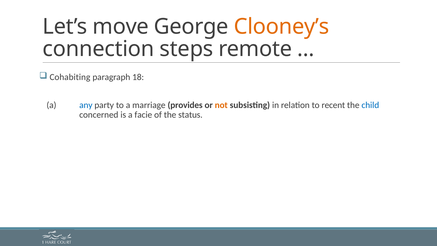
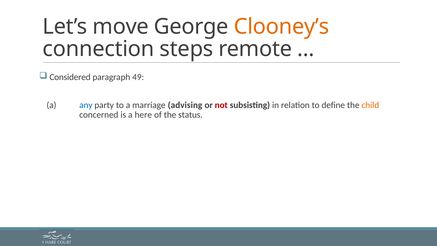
Cohabiting: Cohabiting -> Considered (70, 77)
18: 18 -> 49 (138, 77)
provides: provides -> advising (185, 105)
not colour: orange -> red (221, 105)
recent: recent -> define (333, 105)
child colour: blue -> orange (370, 105)
facie: facie -> here (143, 115)
